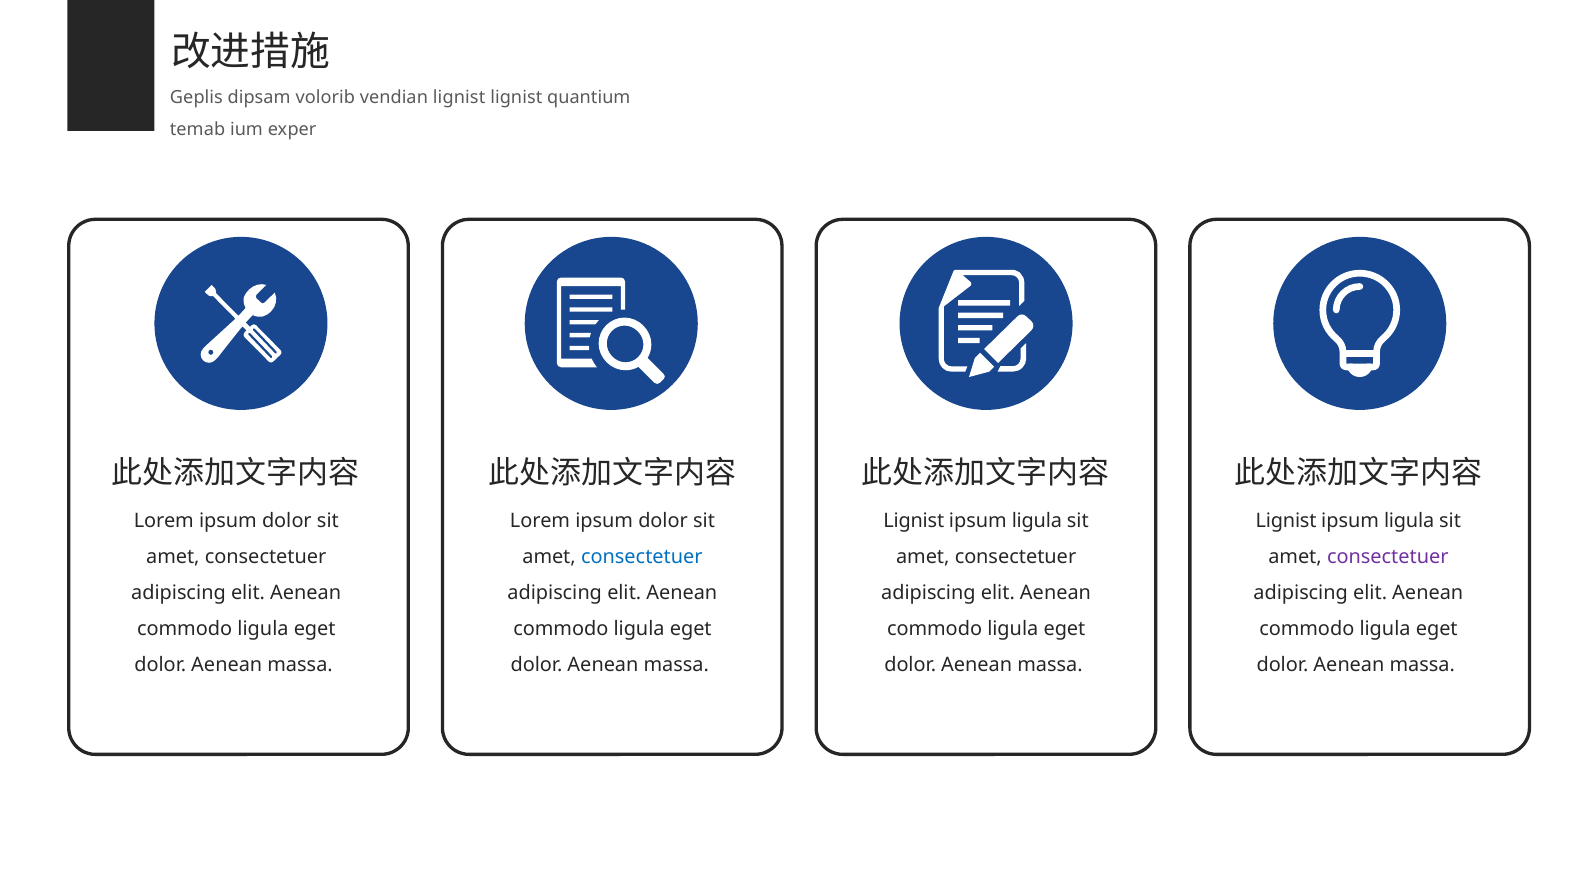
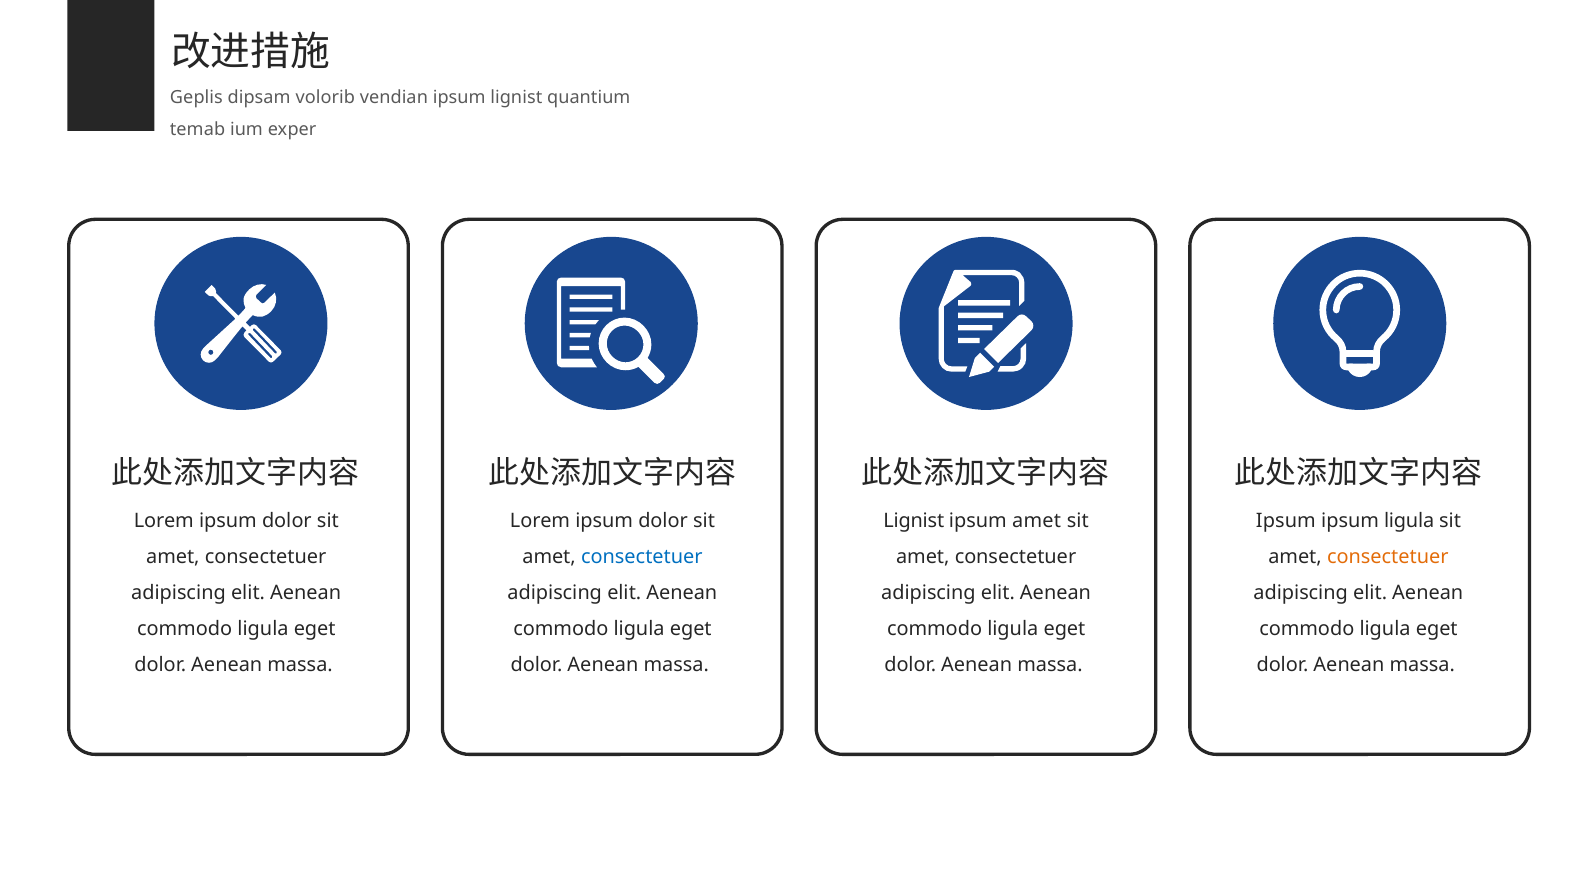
vendian lignist: lignist -> ipsum (459, 97)
ligula: ligula -> amet (1037, 521)
Lignist: Lignist -> Ipsum (1286, 521)
consectetuer colour: purple -> orange (1388, 557)
